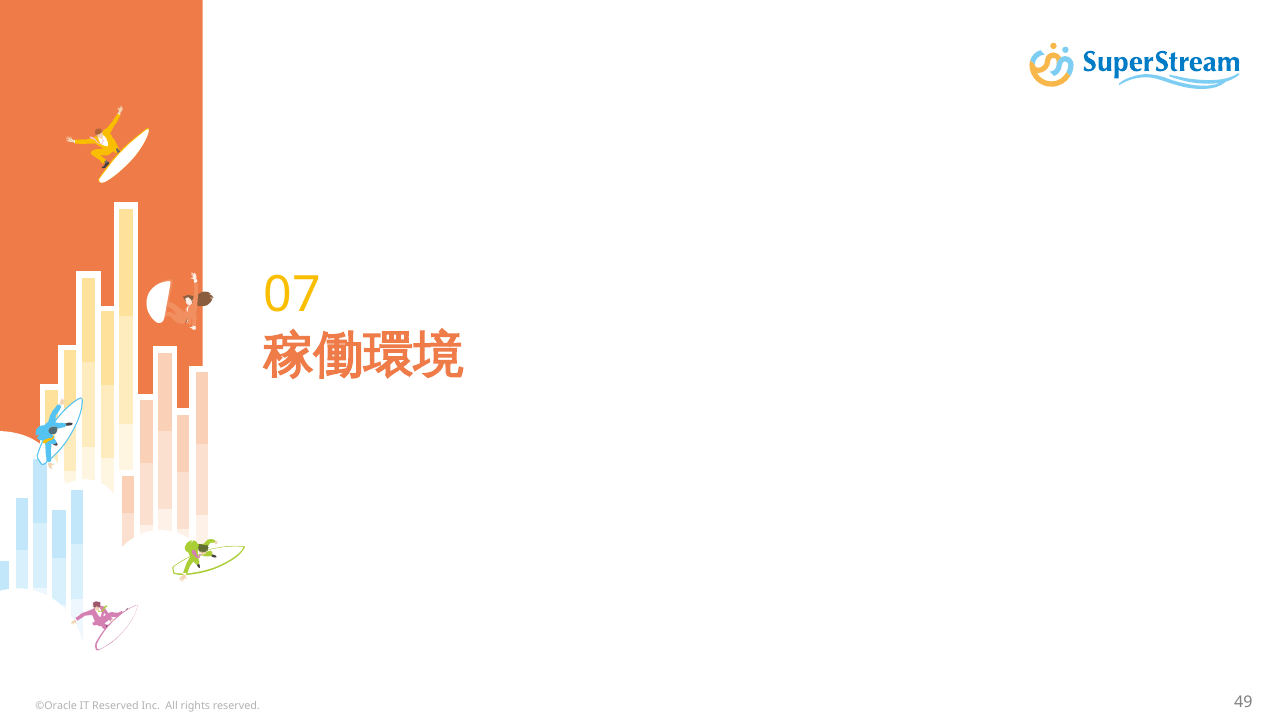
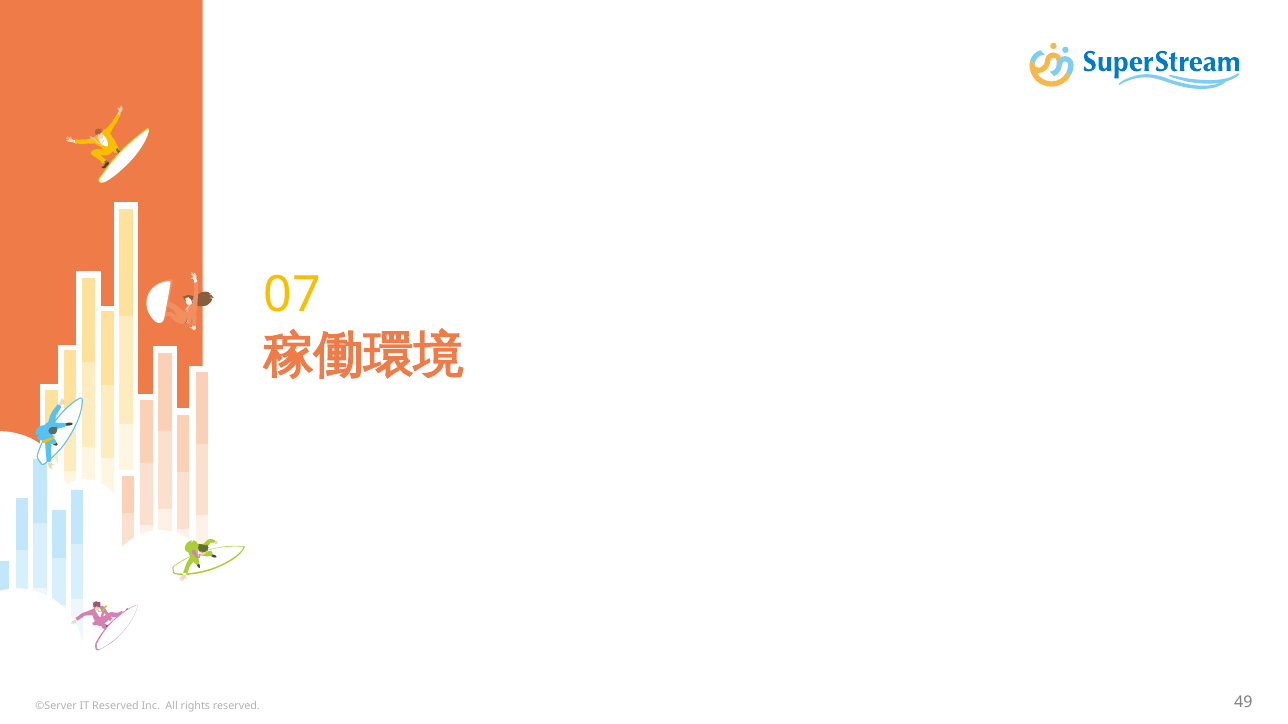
©Oracle: ©Oracle -> ©Server (56, 706)
